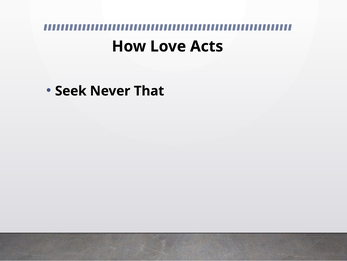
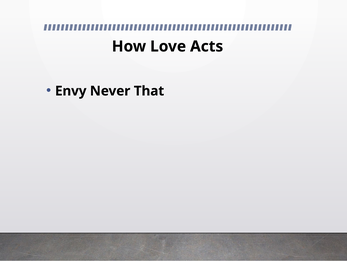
Seek: Seek -> Envy (71, 91)
